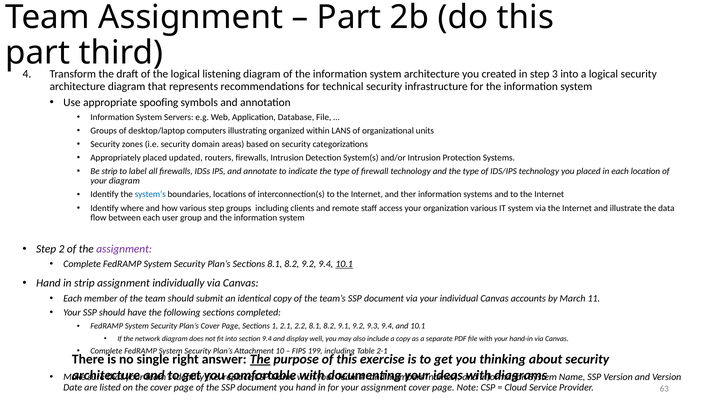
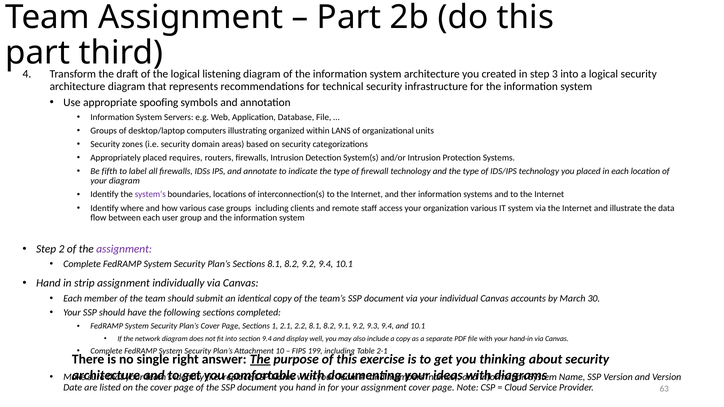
updated: updated -> requires (186, 158)
Be strip: strip -> fifth (109, 171)
system’s colour: blue -> purple (150, 195)
various step: step -> case (216, 208)
10.1 underline: present -> none (344, 264)
11: 11 -> 30 (594, 299)
